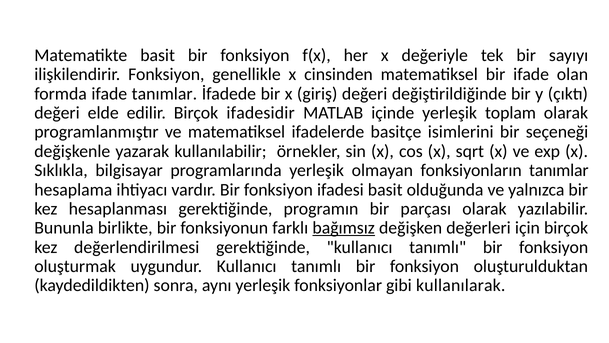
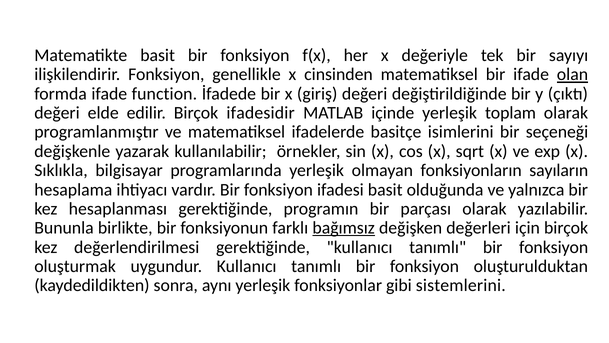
olan underline: none -> present (572, 74)
ifade tanımlar: tanımlar -> function (164, 94)
fonksiyonların tanımlar: tanımlar -> sayıların (559, 170)
kullanılarak: kullanılarak -> sistemlerini (461, 285)
